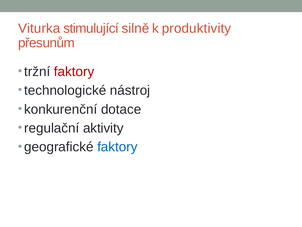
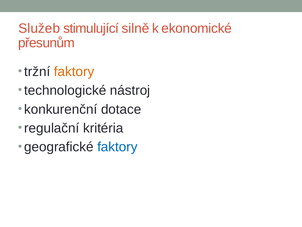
Viturka: Viturka -> Služeb (39, 28)
produktivity: produktivity -> ekonomické (197, 28)
faktory colour: red -> orange (74, 71)
aktivity: aktivity -> kritéria (103, 128)
